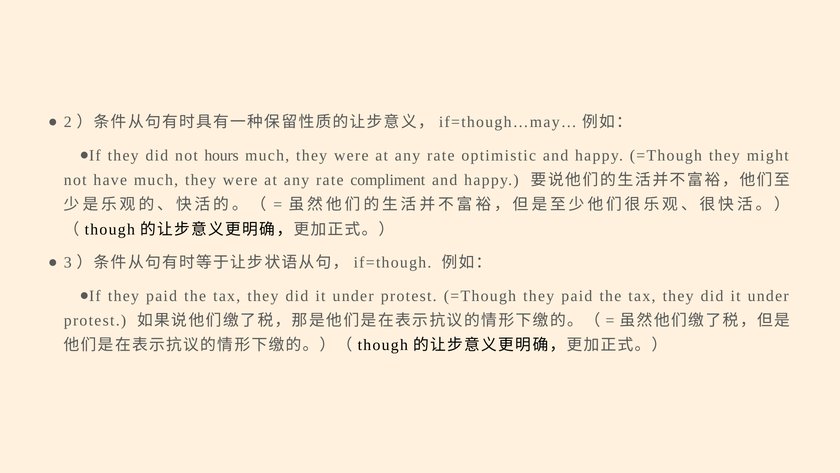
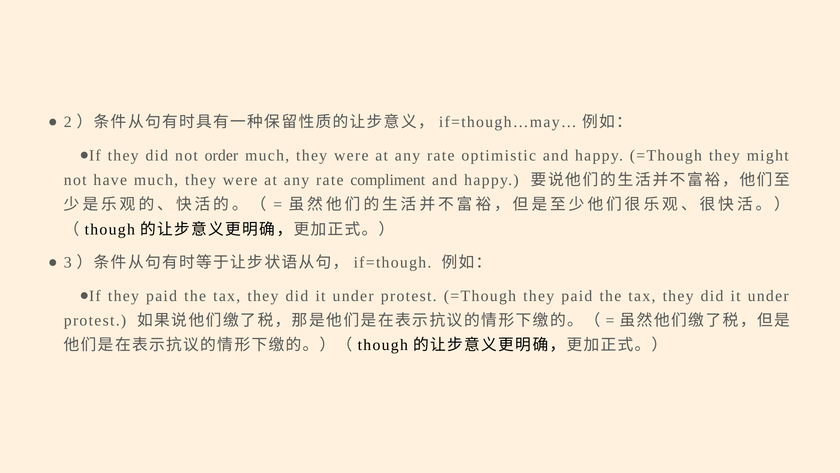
hours: hours -> order (221, 155)
